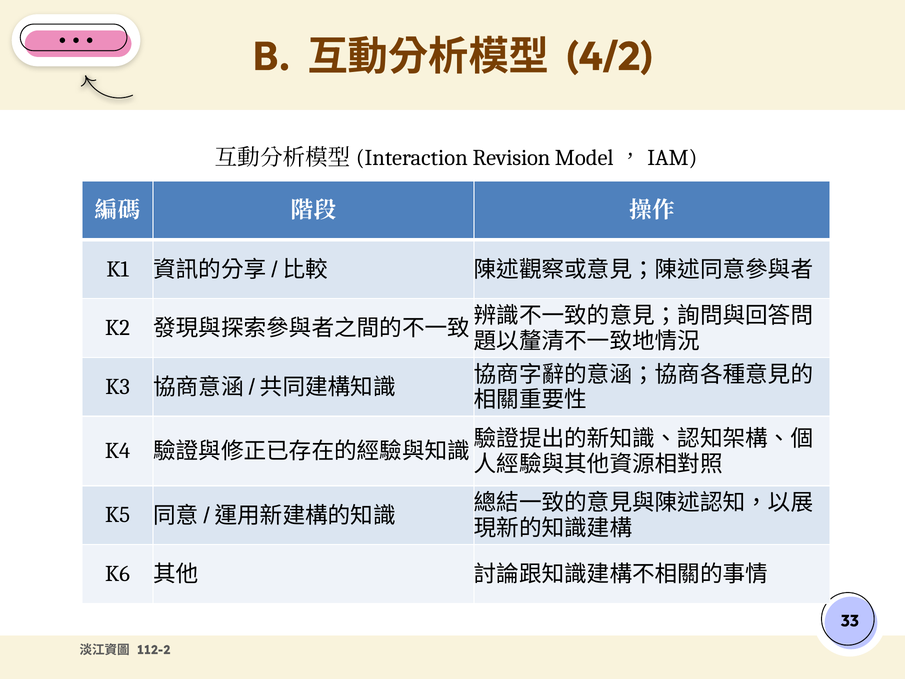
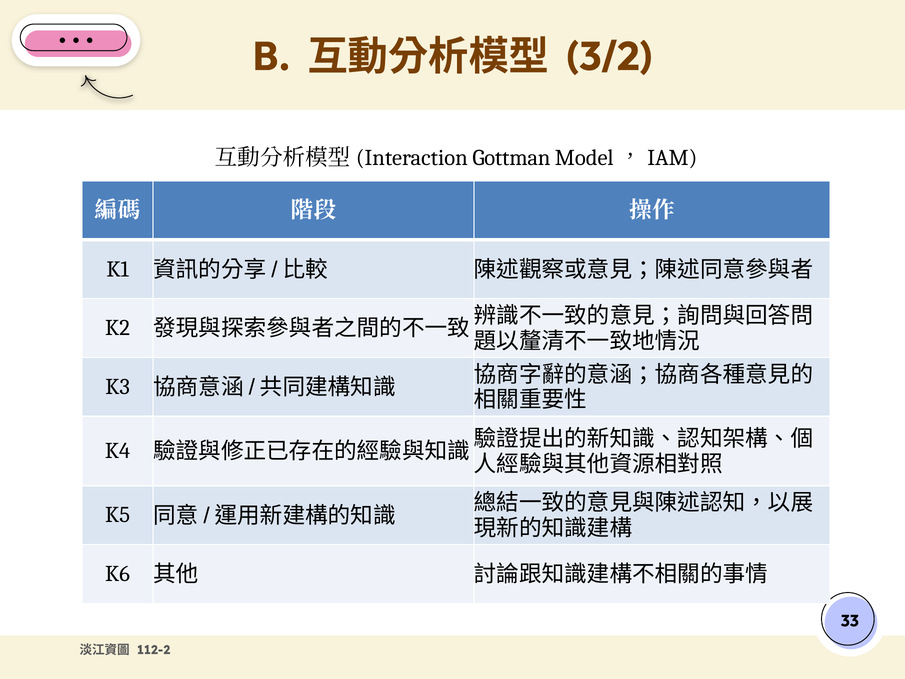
4/2: 4/2 -> 3/2 (609, 57)
Revision: Revision -> Gottman (511, 158)
